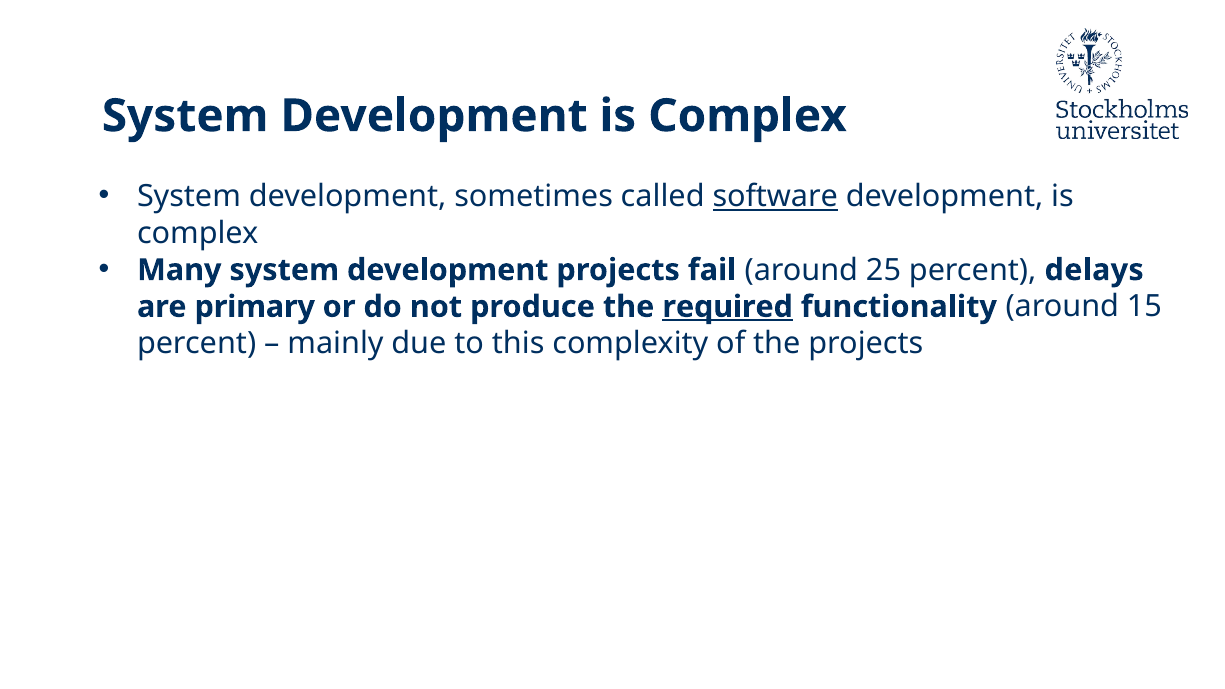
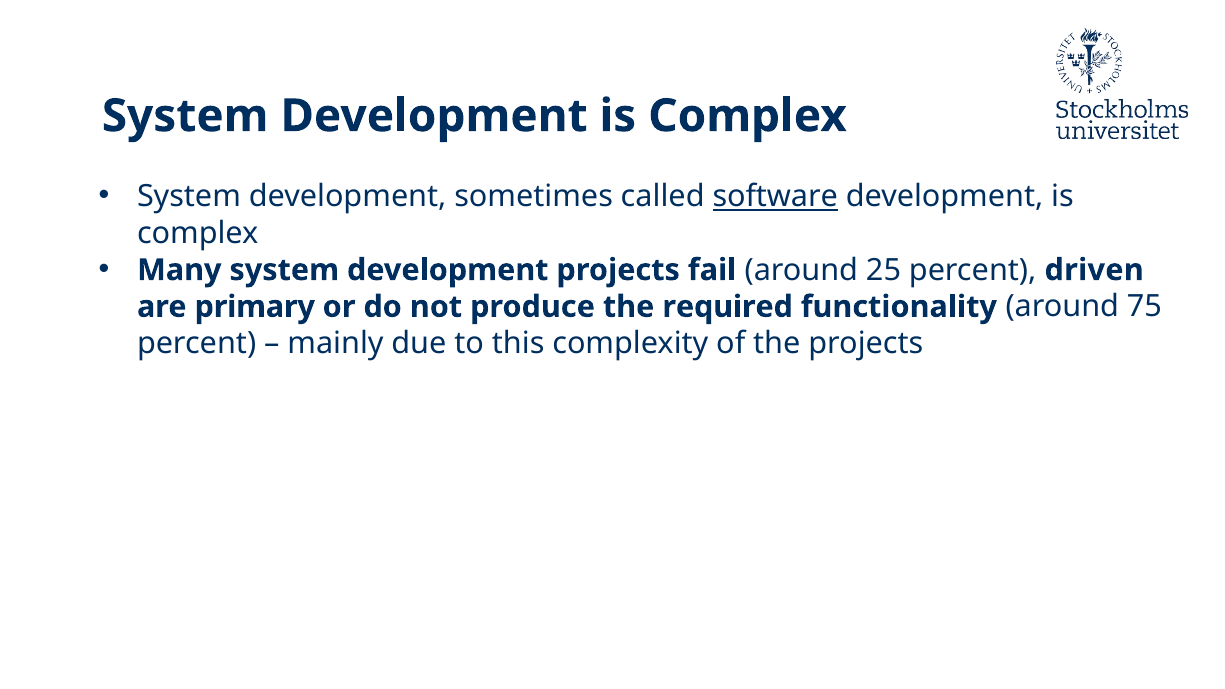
delays: delays -> driven (1094, 270)
required underline: present -> none (728, 307)
15: 15 -> 75 (1144, 307)
